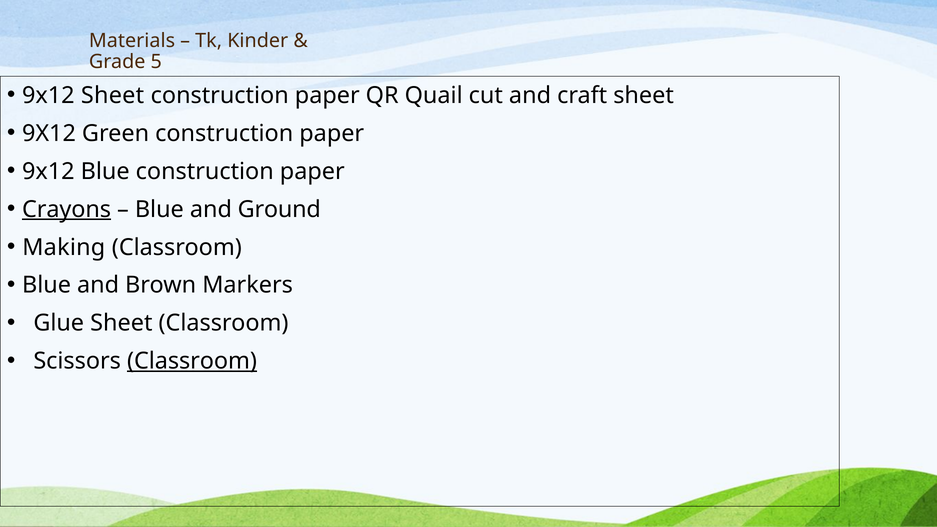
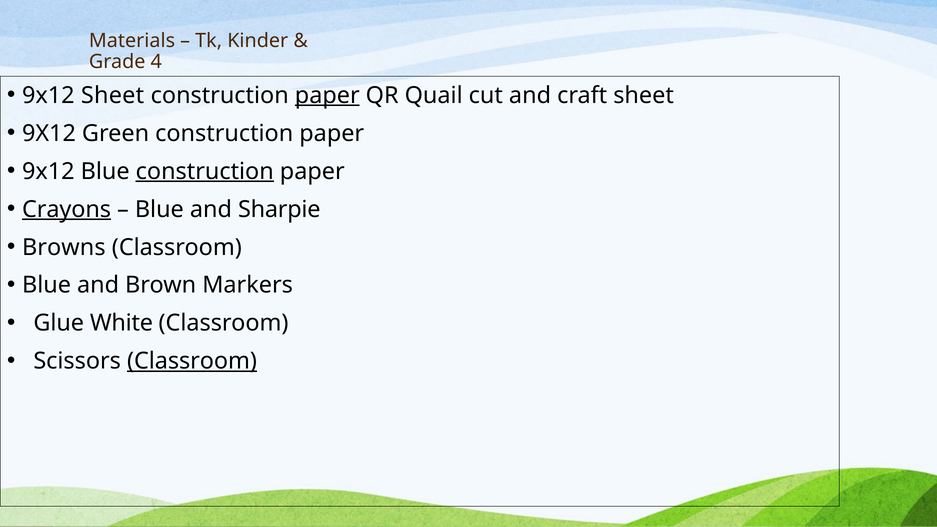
5: 5 -> 4 (156, 62)
paper underline: none -> present (327, 95)
construction underline: none -> present (205, 171)
Ground: Ground -> Sharpie (279, 209)
Making: Making -> Browns (64, 247)
Glue Sheet: Sheet -> White (121, 323)
